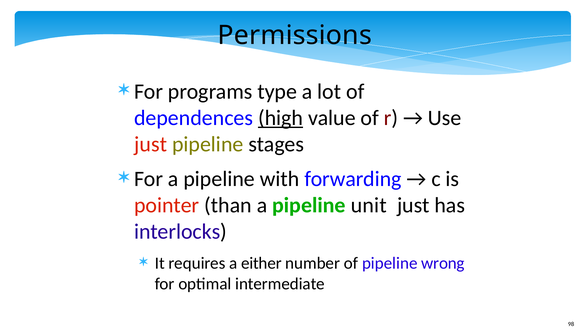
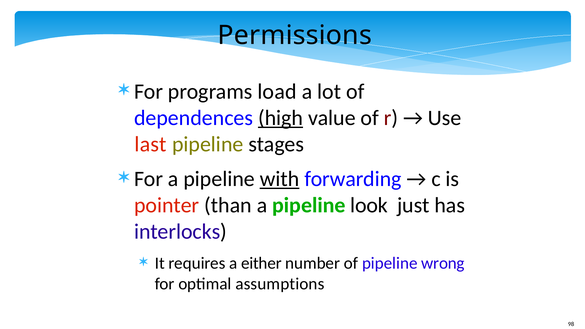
type: type -> load (277, 91)
just: just -> last (150, 144)
with underline: none -> present (280, 179)
unit: unit -> look (369, 205)
intermediate: intermediate -> assumptions (280, 284)
